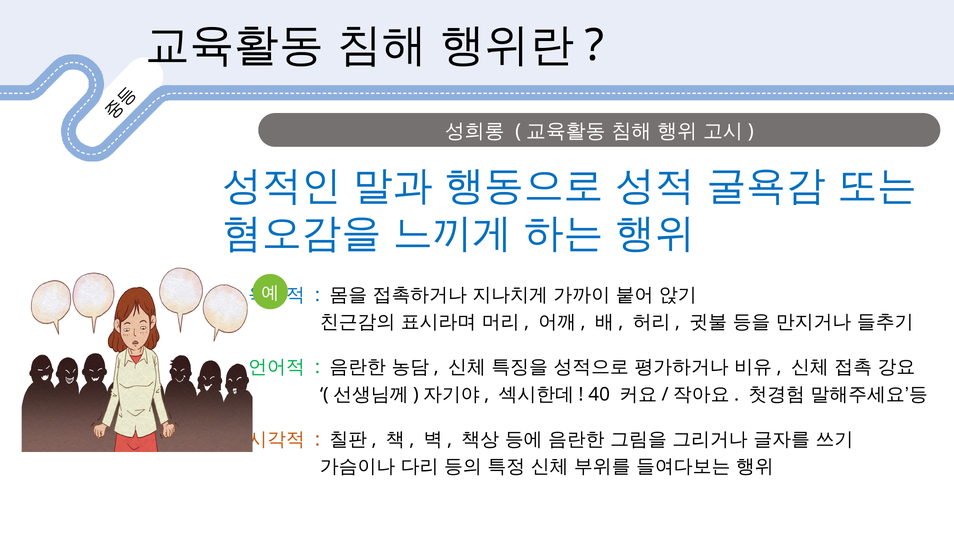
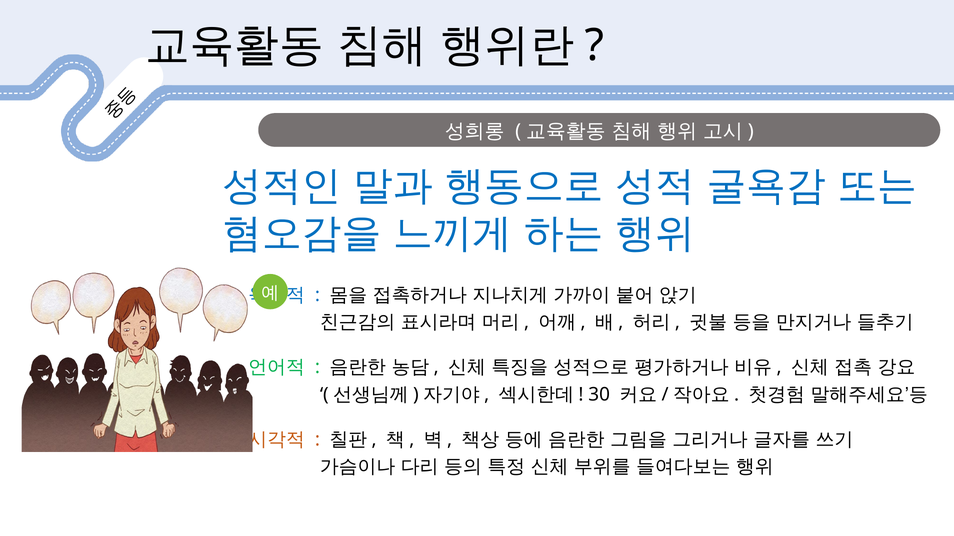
40: 40 -> 30 (599, 395)
